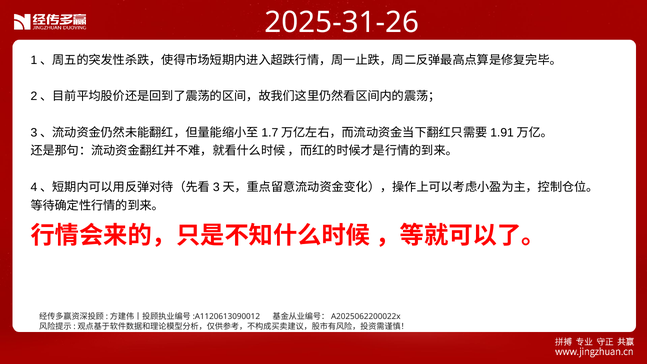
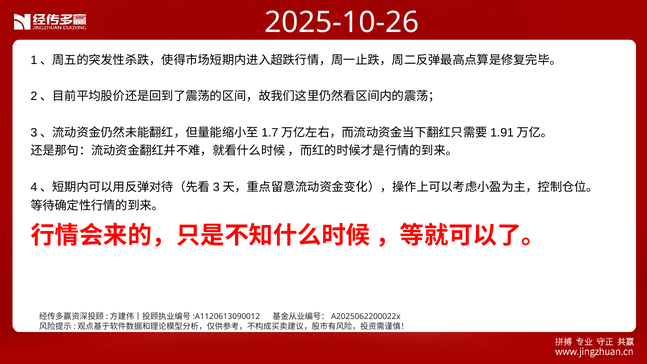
2025-31-26: 2025-31-26 -> 2025-10-26 (342, 22)
